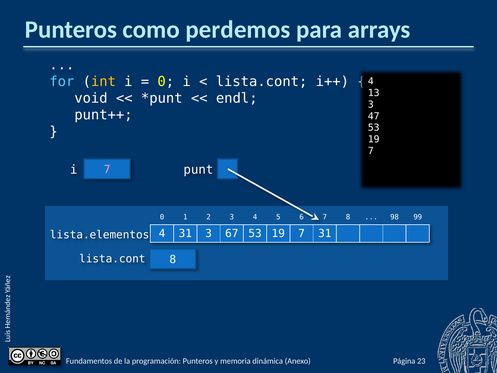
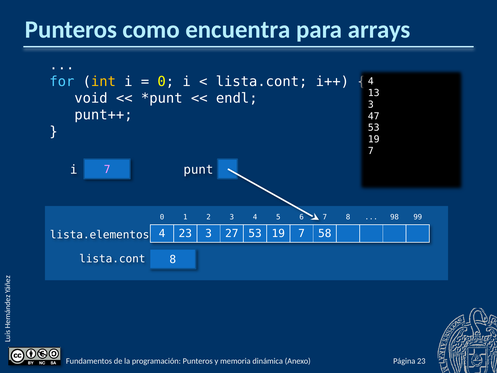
perdemos: perdemos -> encuentra (238, 30)
4 31: 31 -> 23 (185, 233)
67: 67 -> 27 (232, 233)
7 31: 31 -> 58 (325, 233)
